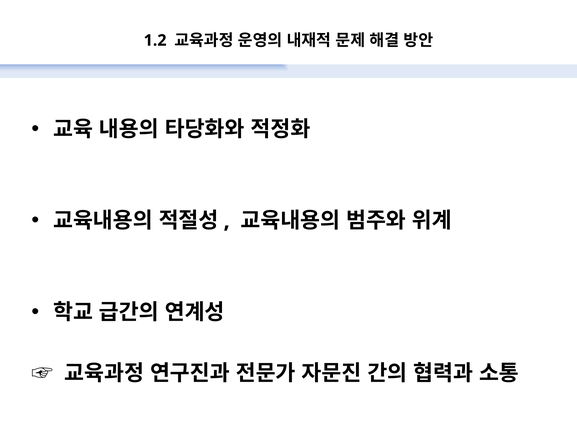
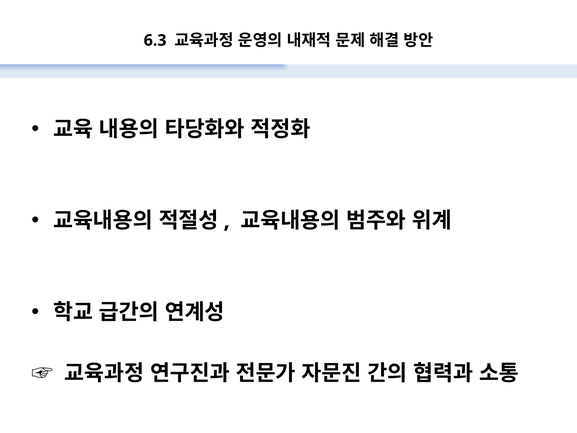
1.2: 1.2 -> 6.3 (155, 40)
